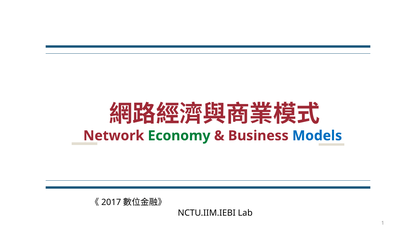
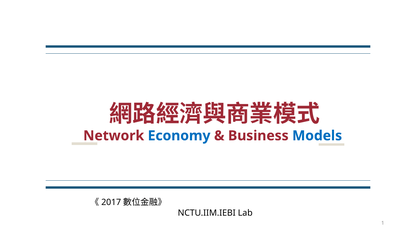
Economy colour: green -> blue (179, 136)
